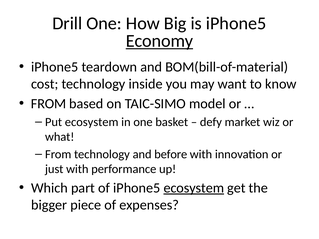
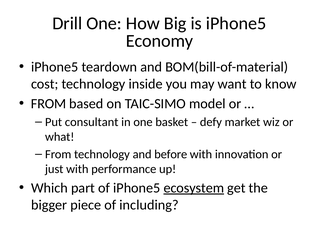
Economy underline: present -> none (160, 41)
Put ecosystem: ecosystem -> consultant (92, 122)
expenses: expenses -> including (149, 205)
